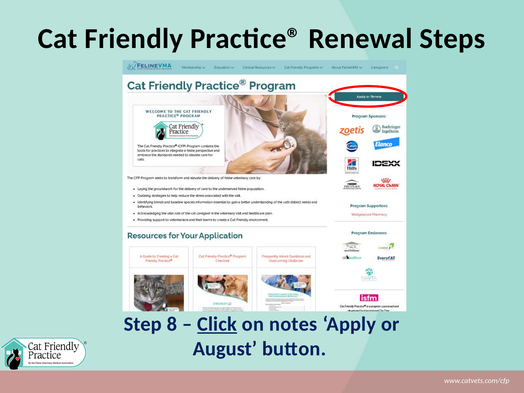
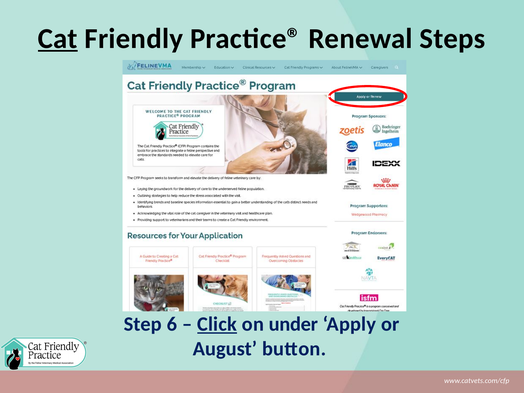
Cat underline: none -> present (58, 39)
8: 8 -> 6 (172, 324)
notes: notes -> under (293, 324)
